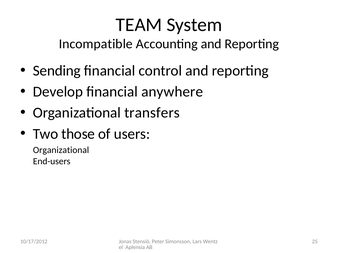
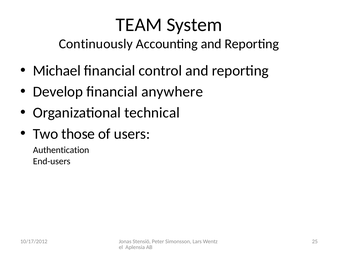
Incompatible: Incompatible -> Continuously (96, 44)
Sending: Sending -> Michael (57, 71)
transfers: transfers -> technical (152, 113)
Organizational: Organizational -> Authentication (61, 150)
